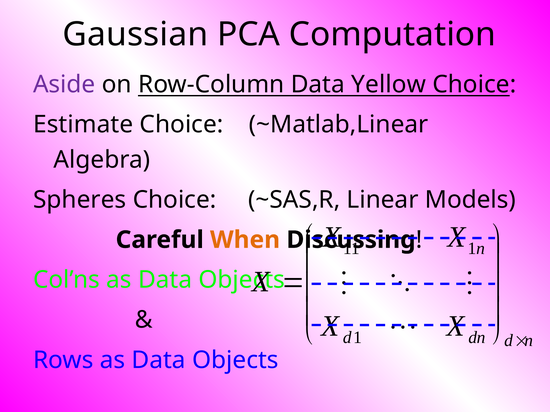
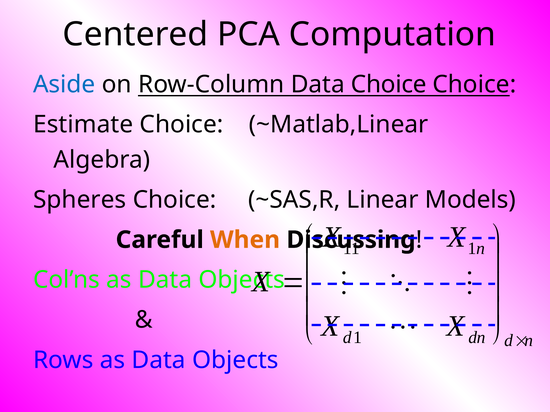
Gaussian: Gaussian -> Centered (135, 34)
Aside colour: purple -> blue (64, 85)
Data Yellow: Yellow -> Choice (389, 85)
